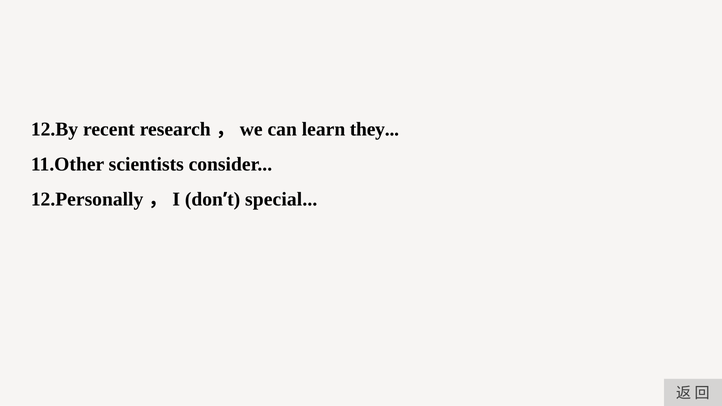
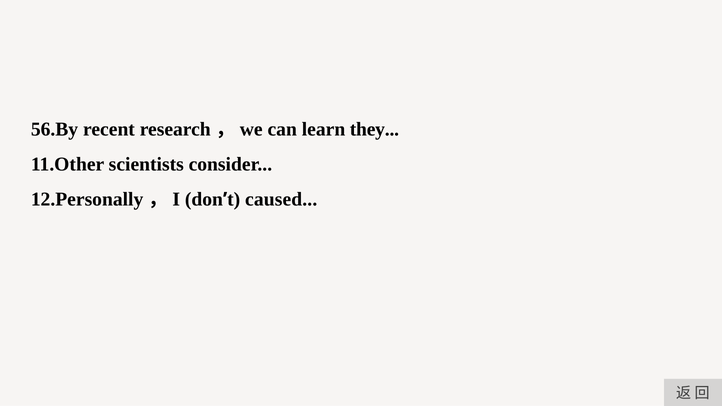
12.By: 12.By -> 56.By (54, 129)
special: special -> caused (281, 200)
